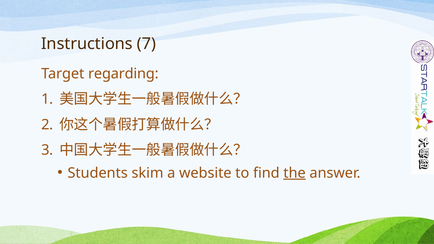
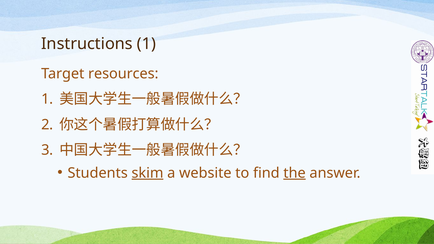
Instructions 7: 7 -> 1 (146, 44)
regarding: regarding -> resources (123, 74)
skim underline: none -> present (147, 173)
